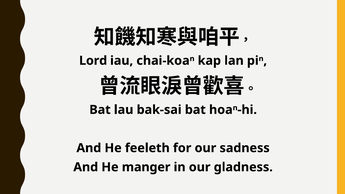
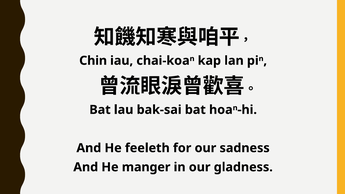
Lord: Lord -> Chin (93, 61)
